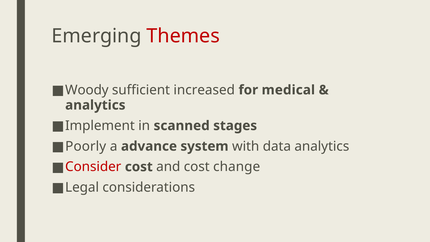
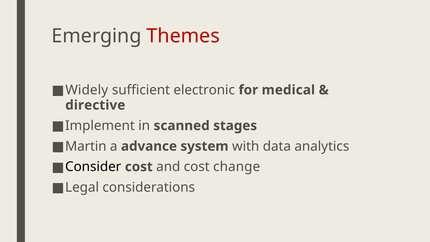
Woody: Woody -> Widely (87, 90)
increased: increased -> electronic (204, 90)
analytics: analytics -> directive (95, 105)
Poorly: Poorly -> Martin (86, 146)
Consider colour: red -> black (93, 167)
